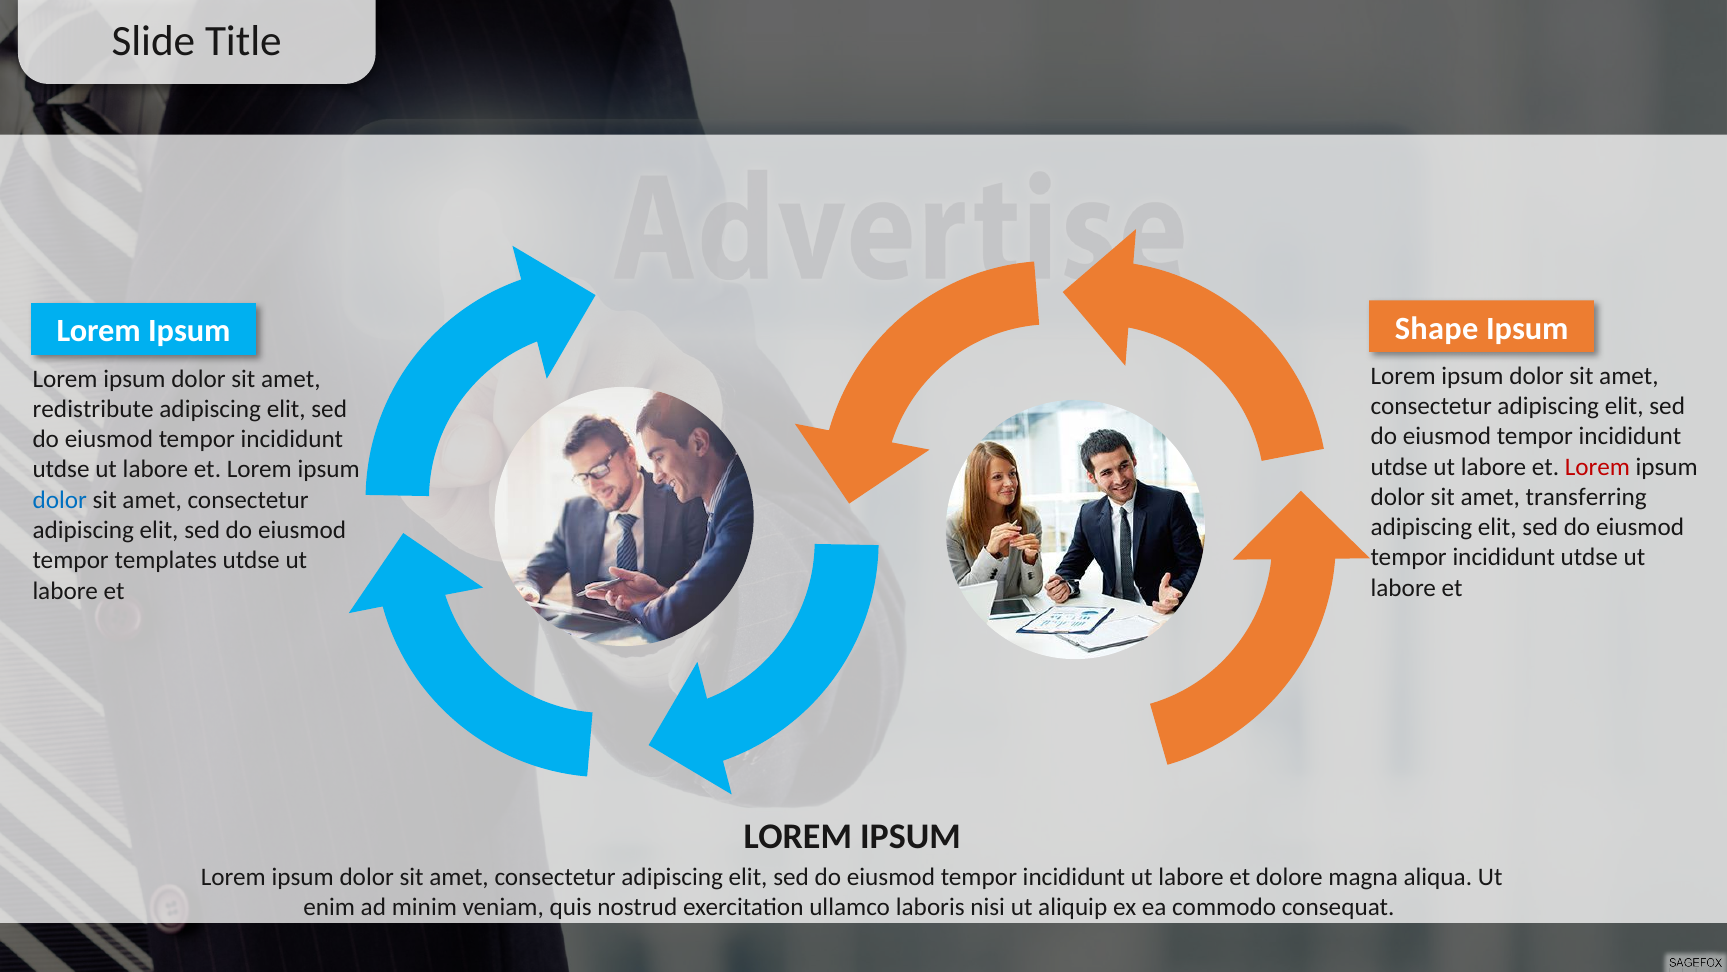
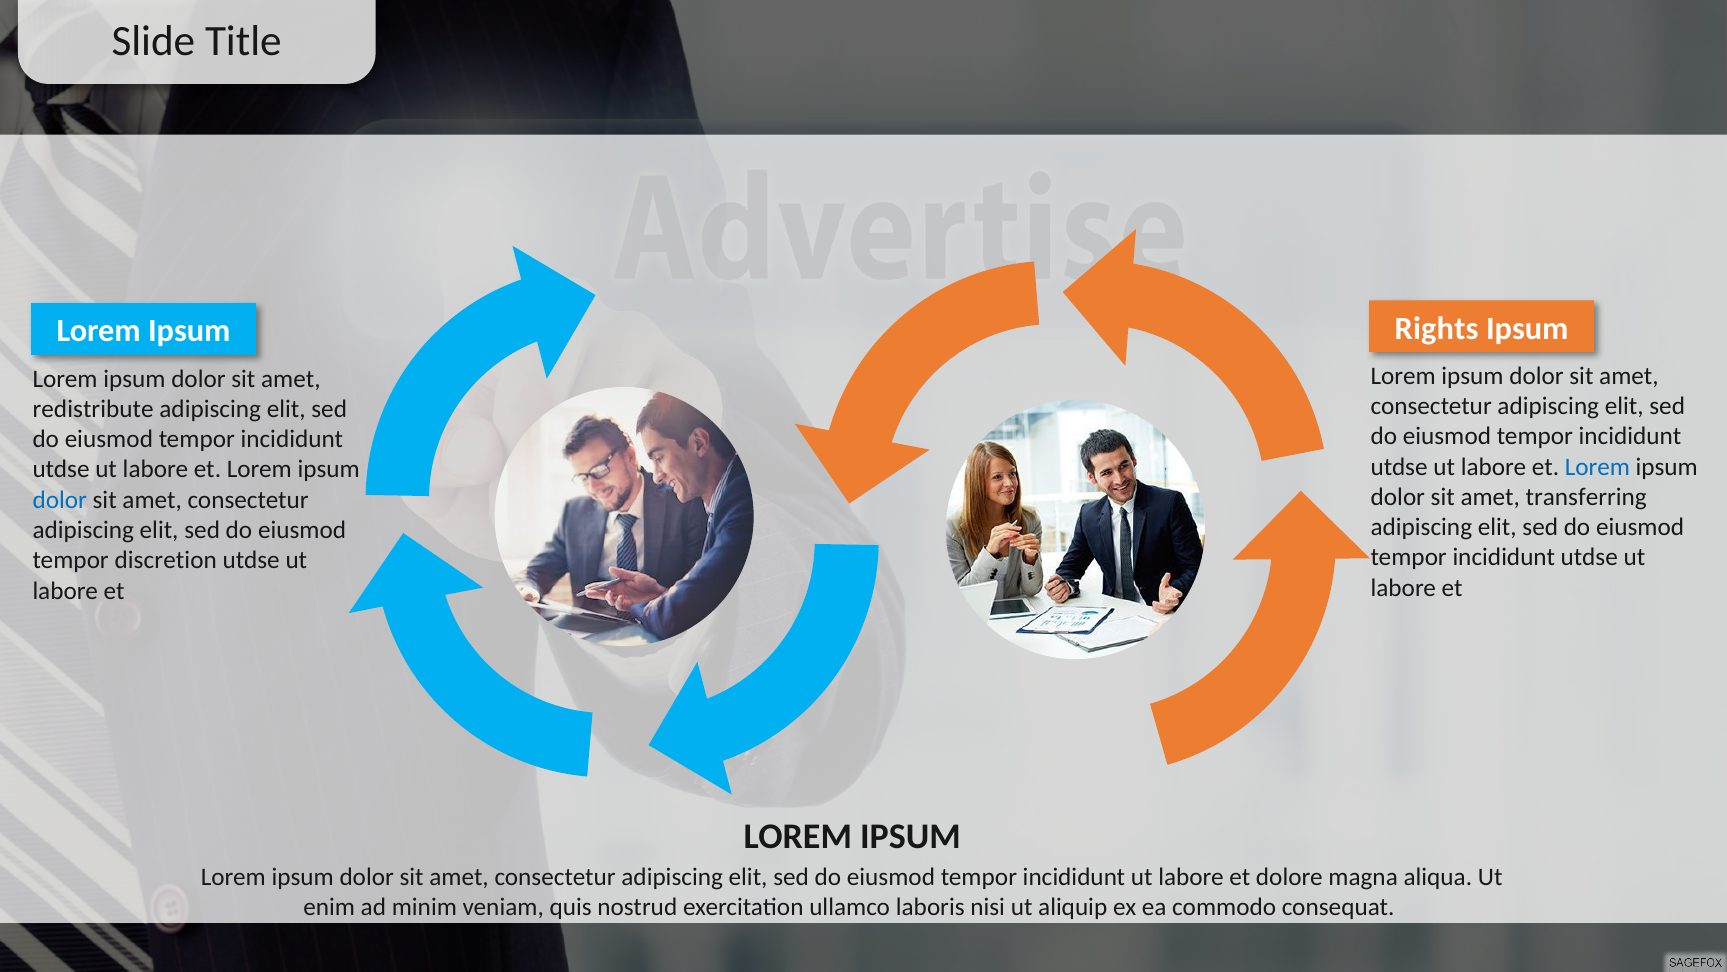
Shape: Shape -> Rights (1437, 328)
Lorem colour: red -> blue (1597, 467)
templates: templates -> discretion (166, 560)
